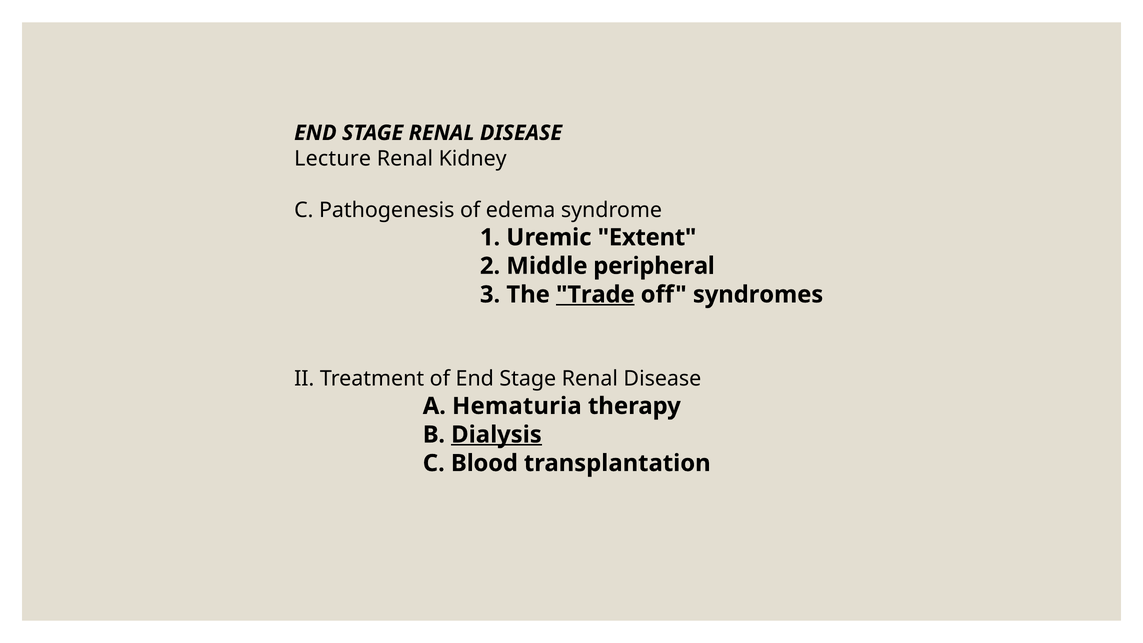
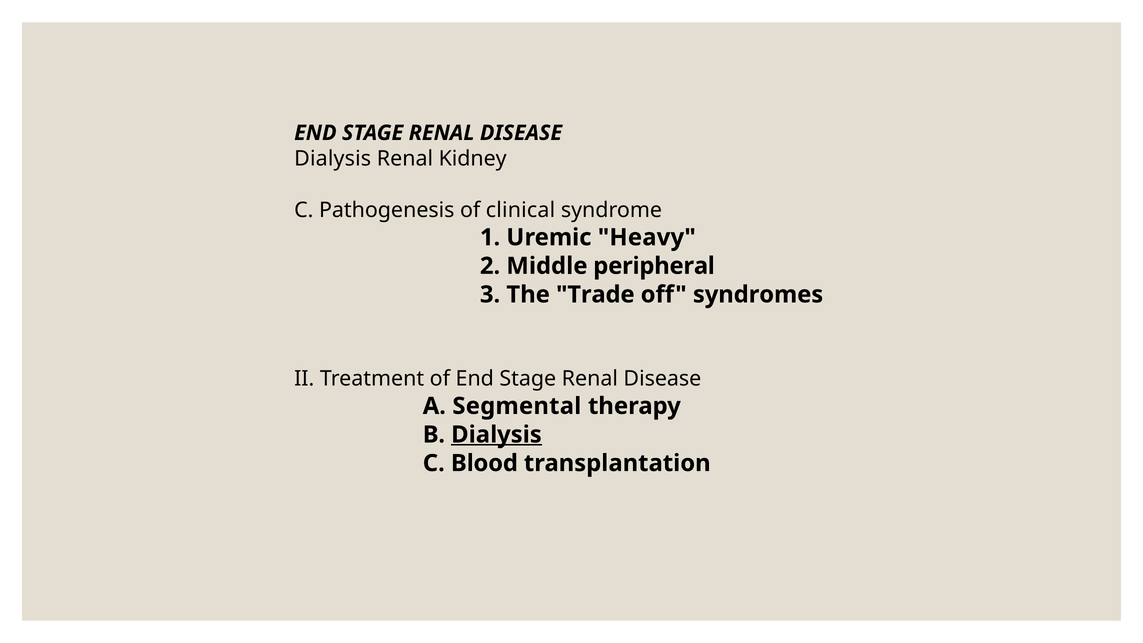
Lecture: Lecture -> Dialysis (333, 159)
edema: edema -> clinical (521, 210)
Extent: Extent -> Heavy (647, 237)
Trade underline: present -> none (595, 295)
Hematuria: Hematuria -> Segmental (517, 406)
